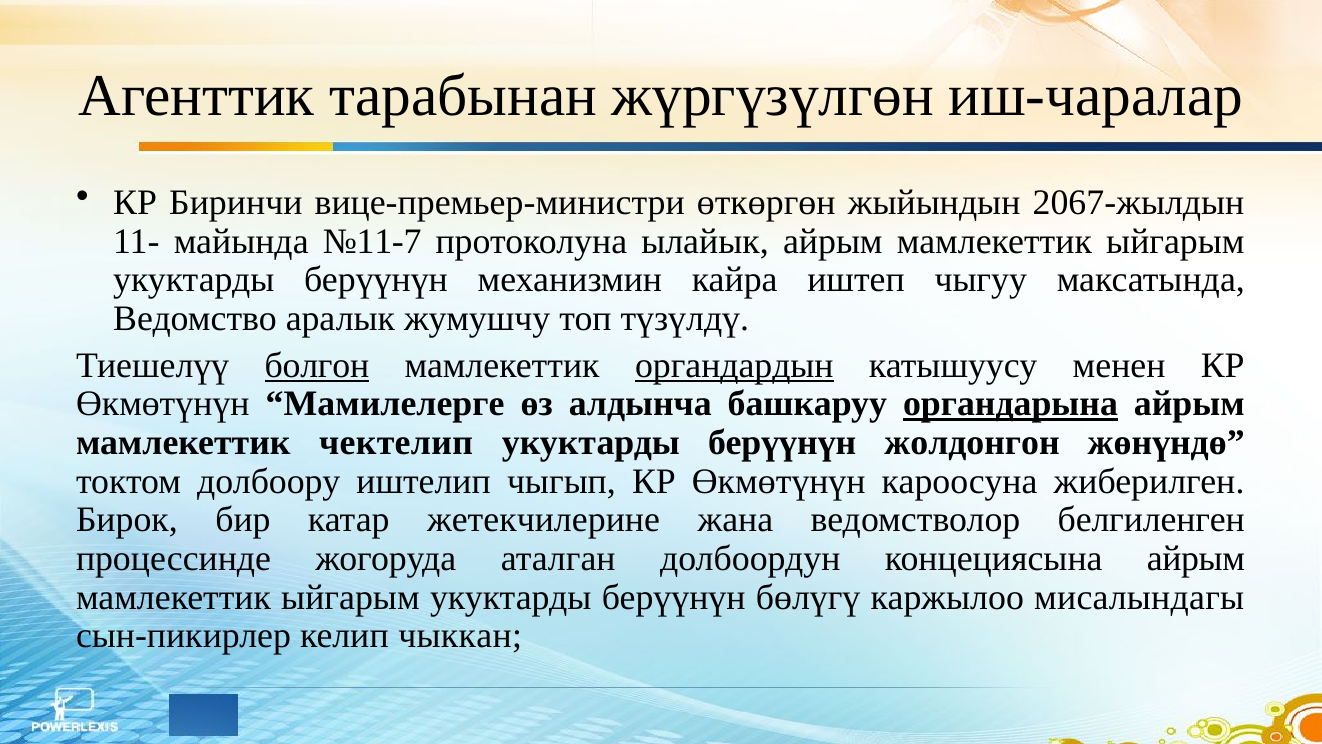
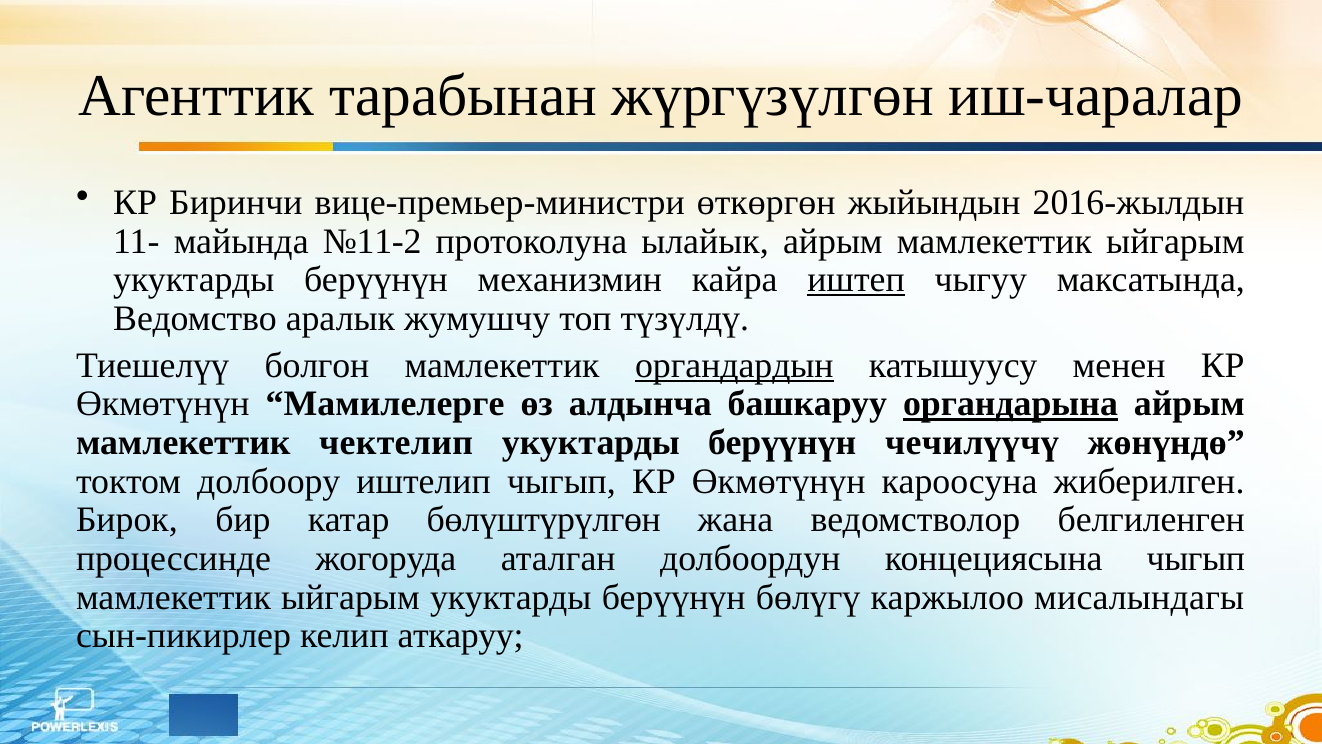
2067-жылдын: 2067-жылдын -> 2016-жылдын (1138, 202)
№11-7: №11-7 -> №11-2 (372, 241)
иштеп underline: none -> present (856, 280)
болгон underline: present -> none (317, 365)
жолдонгон: жолдонгон -> чечилүүчү (972, 442)
жетекчилерине: жетекчилерине -> бөлүштүрүлгөн (544, 520)
концециясына айрым: айрым -> чыгып (1196, 558)
чыккан: чыккан -> аткаруу (461, 636)
